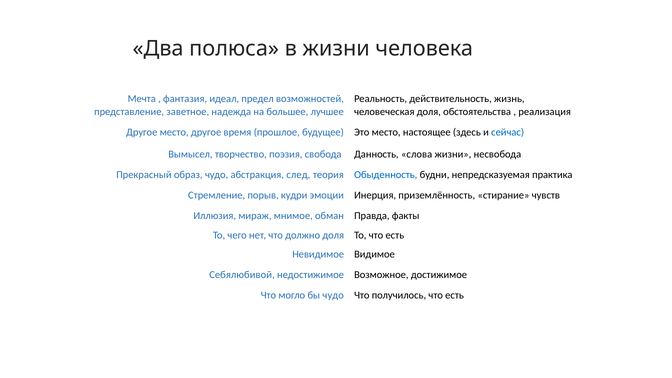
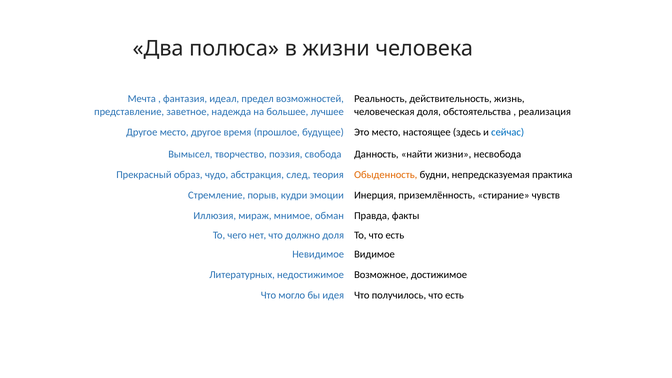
слова: слова -> найти (417, 155)
Обыденность colour: blue -> orange (386, 175)
Себялюбивой: Себялюбивой -> Литературных (242, 275)
бы чудо: чудо -> идея (333, 295)
